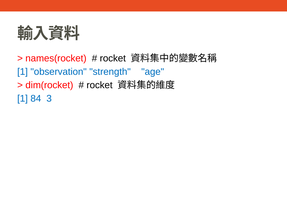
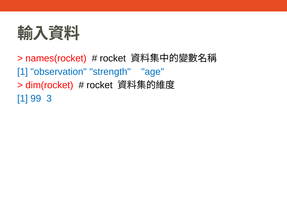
84: 84 -> 99 (36, 98)
